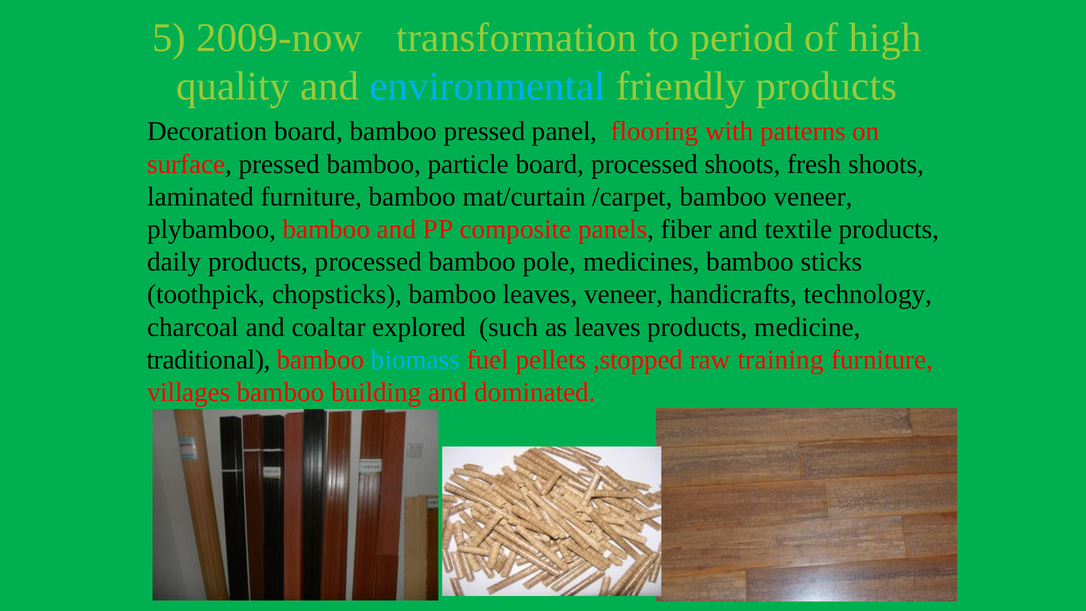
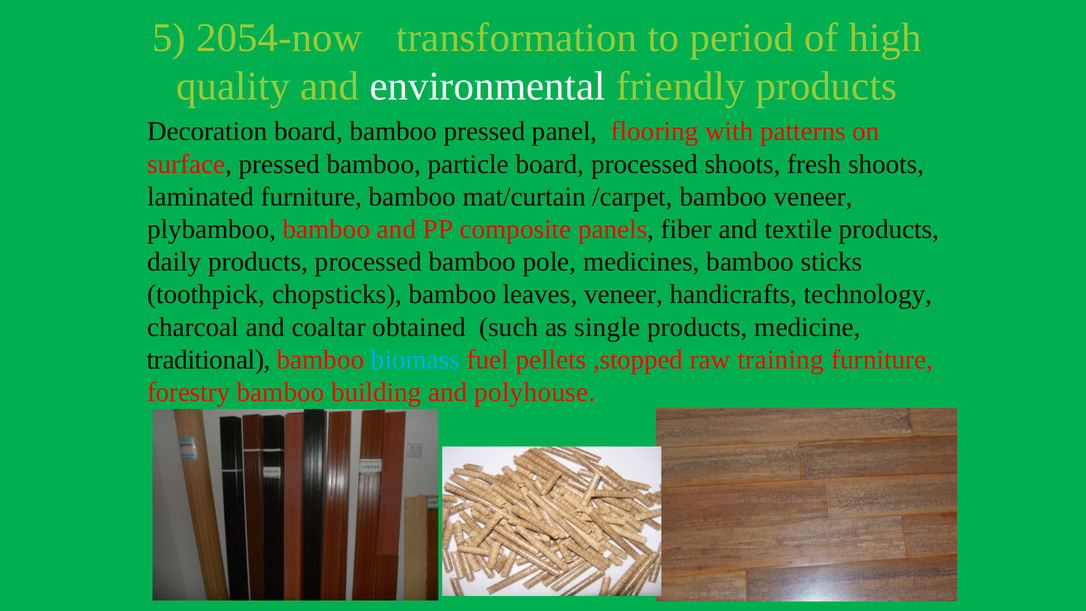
2009-now: 2009-now -> 2054-now (279, 38)
environmental colour: light blue -> white (488, 86)
explored: explored -> obtained (419, 327)
as leaves: leaves -> single (607, 327)
villages: villages -> forestry (189, 392)
dominated: dominated -> polyhouse (535, 392)
